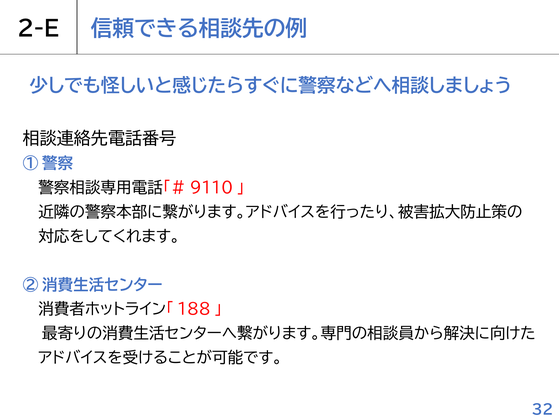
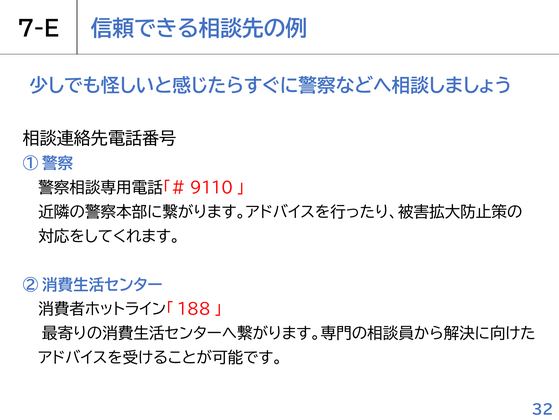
2-E: 2-E -> 7-E (38, 29)
